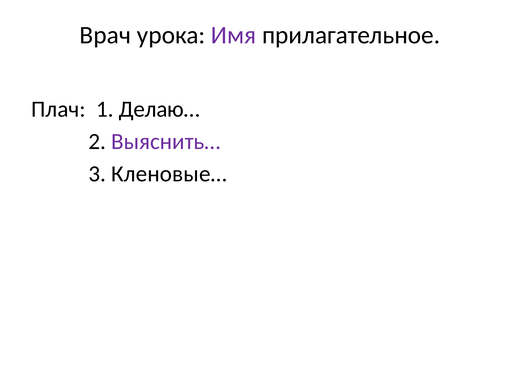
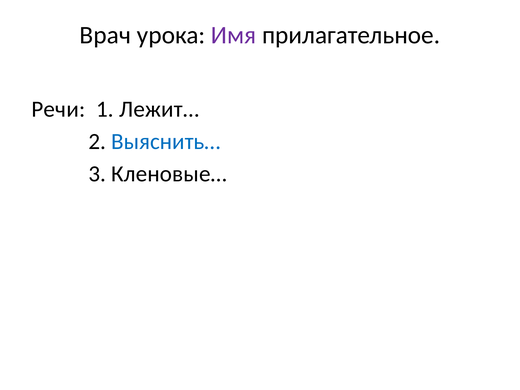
Плач: Плач -> Речи (58, 109)
Делаю…: Делаю… -> Лежит… (159, 109)
Выяснить… colour: purple -> blue (166, 141)
